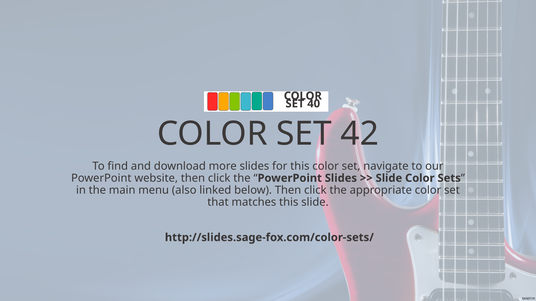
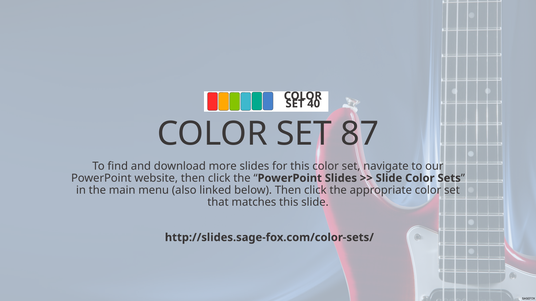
42: 42 -> 87 (360, 134)
